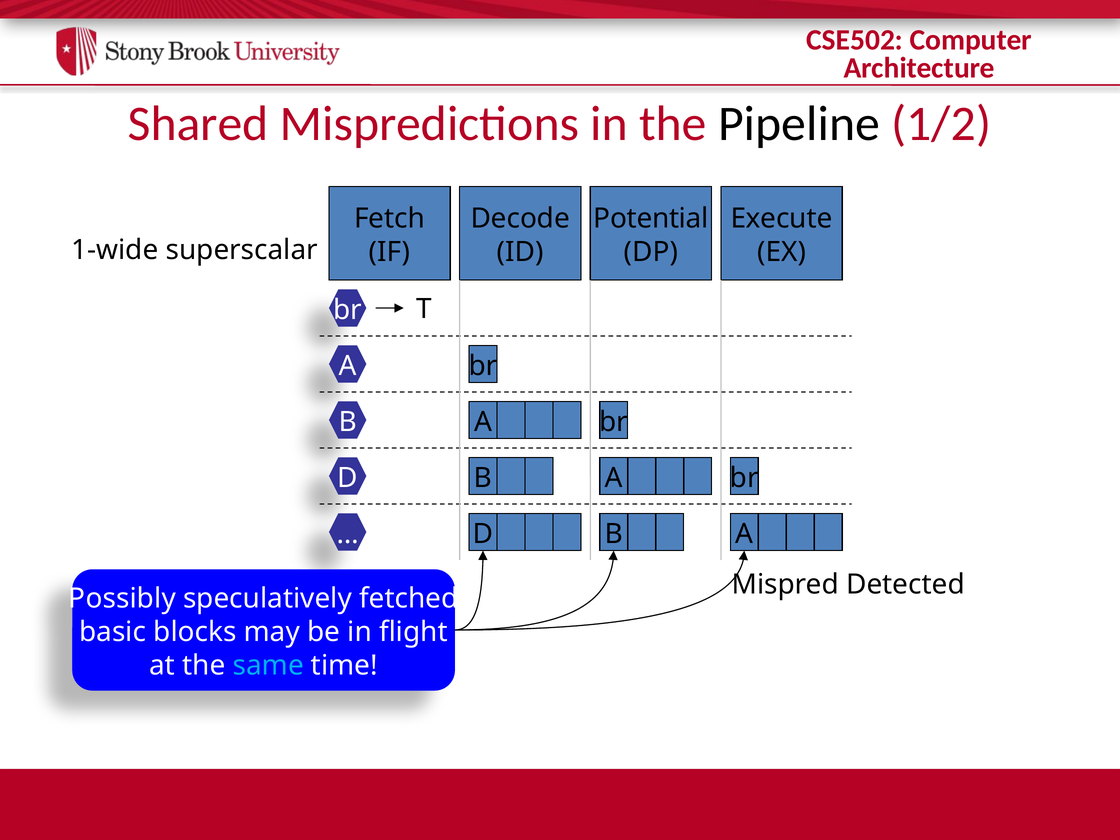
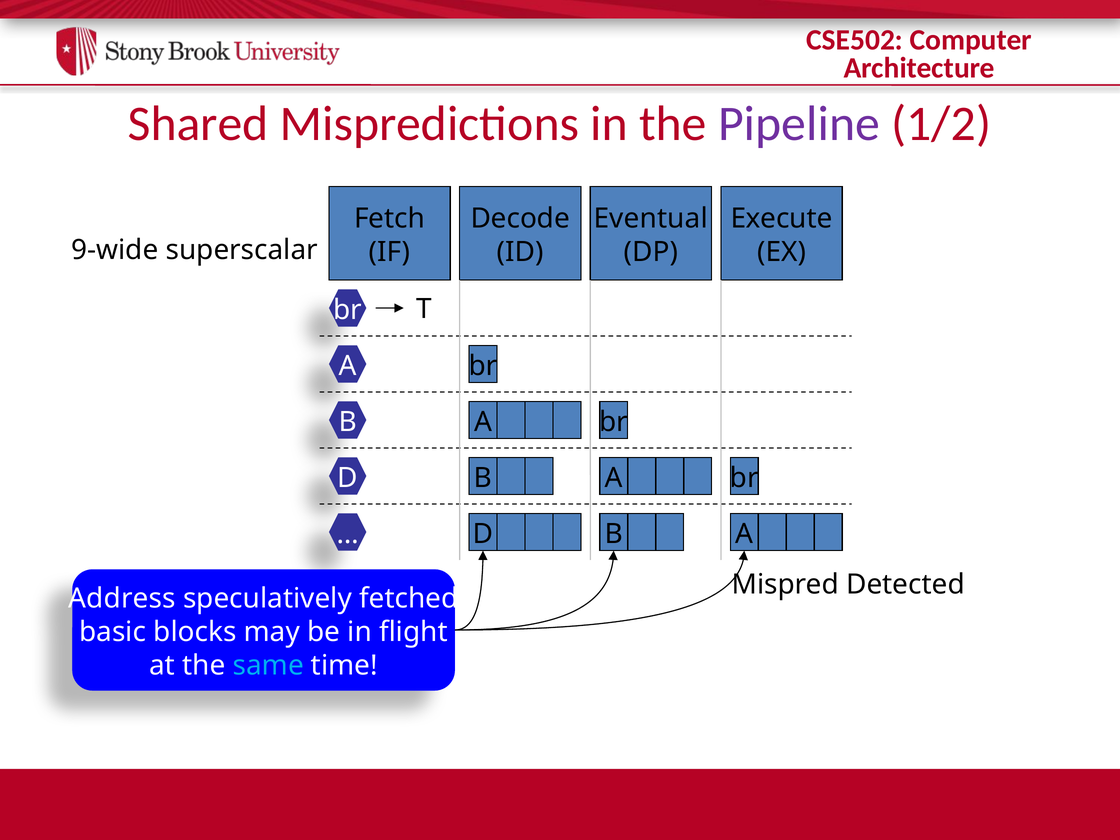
Pipeline colour: black -> purple (799, 124)
Potential: Potential -> Eventual (651, 218)
1-wide: 1-wide -> 9-wide (115, 250)
Possibly: Possibly -> Address (122, 598)
